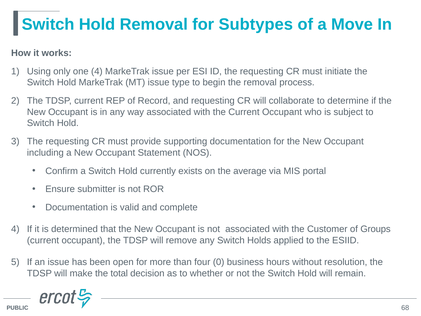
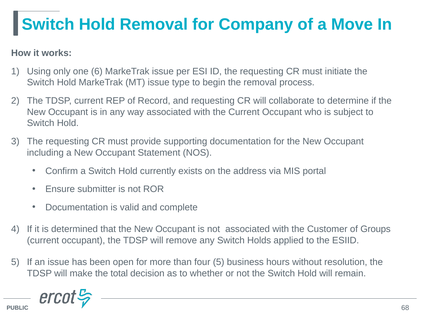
Subtypes: Subtypes -> Company (256, 24)
one 4: 4 -> 6 (97, 71)
average: average -> address (250, 171)
four 0: 0 -> 5 (219, 262)
